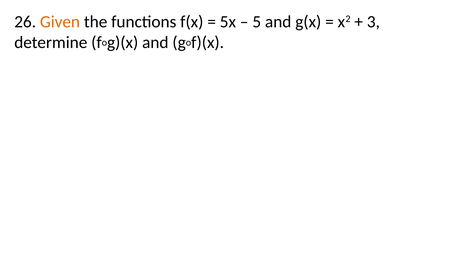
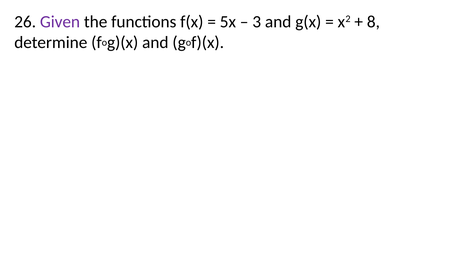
Given colour: orange -> purple (60, 22)
5: 5 -> 3 (257, 22)
3: 3 -> 8 (373, 22)
